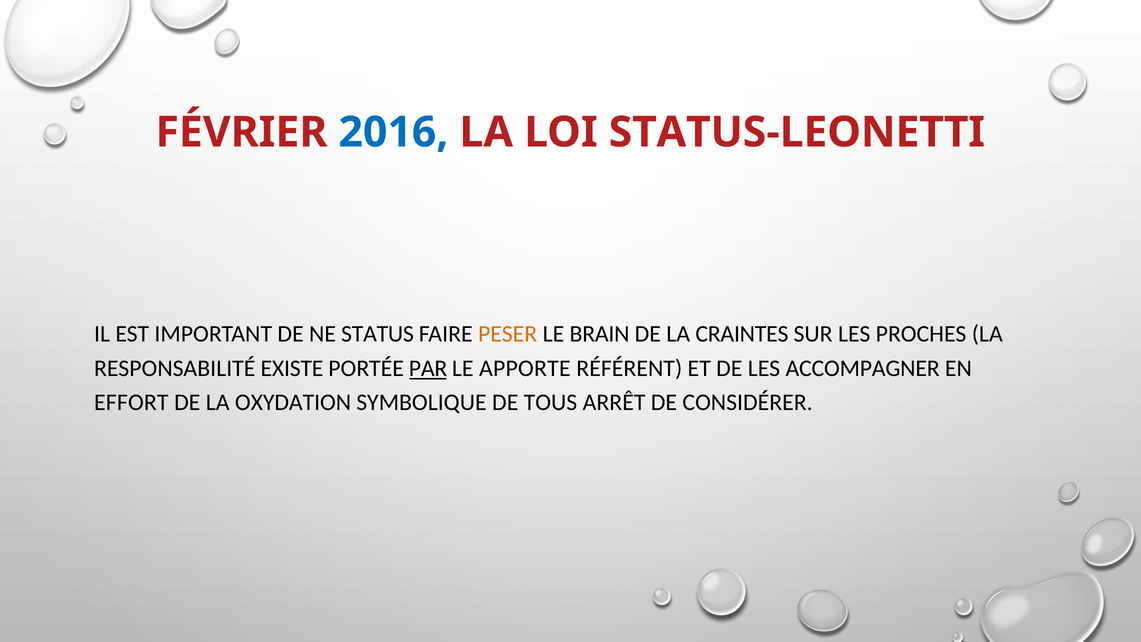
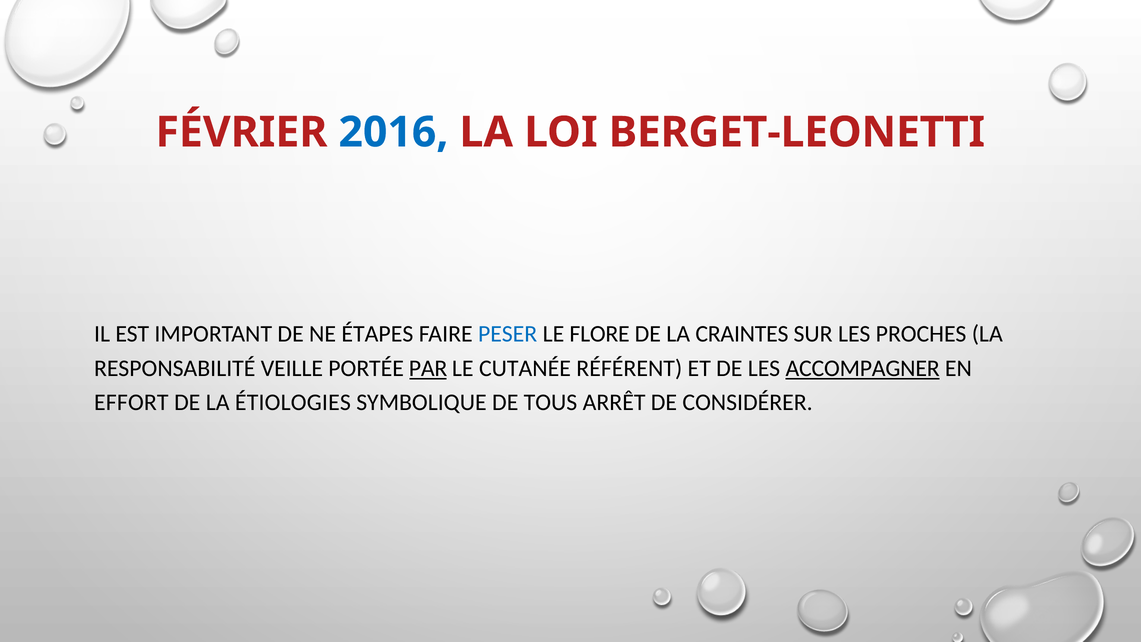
STATUS-LEONETTI: STATUS-LEONETTI -> BERGET-LEONETTI (797, 132)
STATUS: STATUS -> ÉTAPES (377, 334)
PESER colour: orange -> blue (508, 334)
BRAIN: BRAIN -> FLORE (600, 334)
EXISTE: EXISTE -> VEILLE (292, 368)
APPORTE: APPORTE -> CUTANÉE (525, 368)
ACCOMPAGNER underline: none -> present (863, 368)
OXYDATION: OXYDATION -> ÉTIOLOGIES (293, 402)
